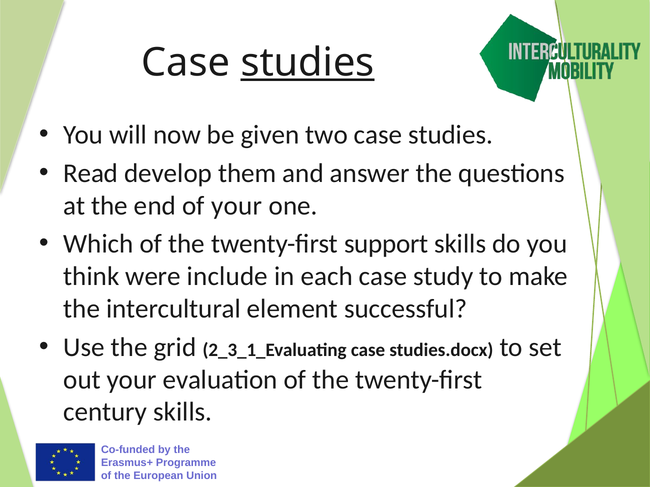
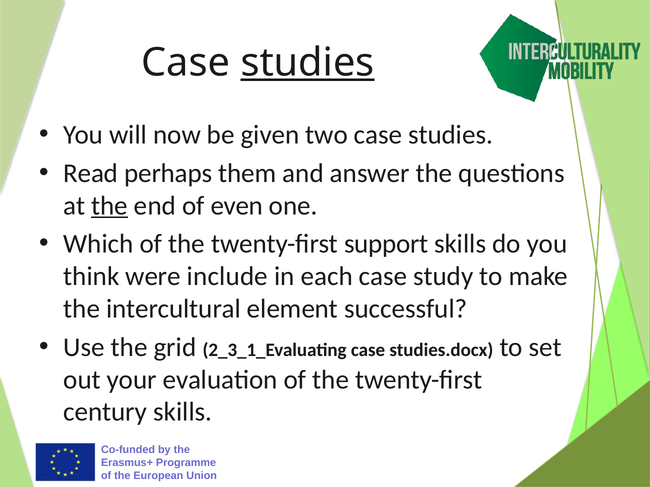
develop: develop -> perhaps (168, 173)
the underline: none -> present (110, 206)
of your: your -> even (237, 206)
